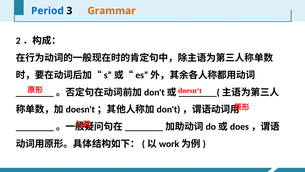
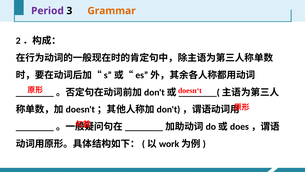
Period colour: blue -> purple (47, 11)
